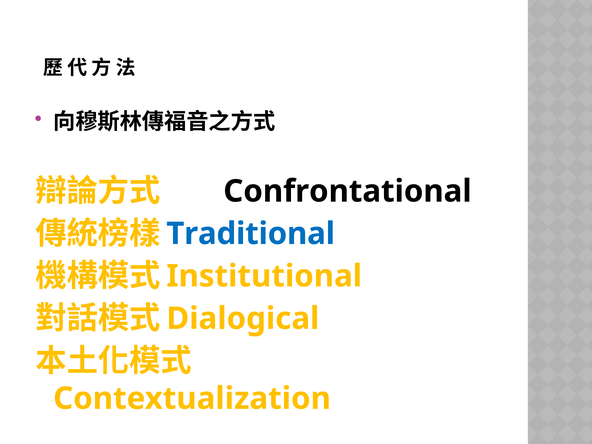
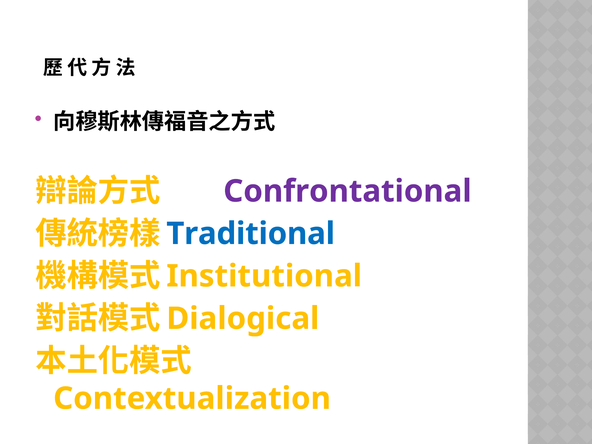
Confrontational colour: black -> purple (347, 191)
